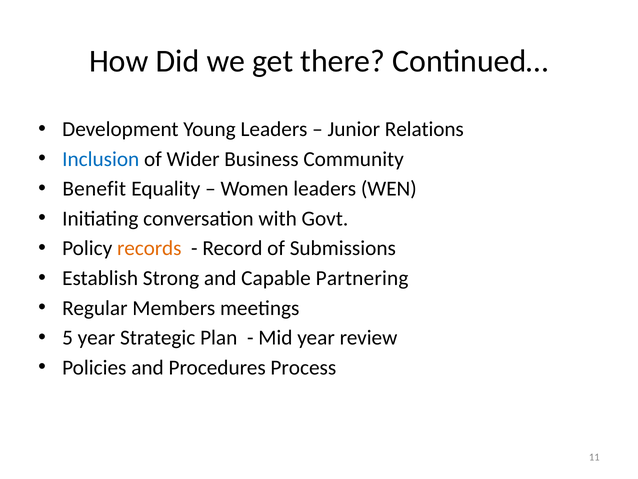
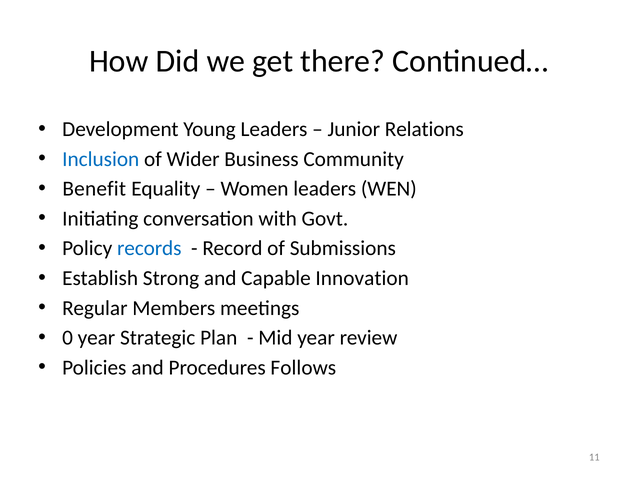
records colour: orange -> blue (149, 248)
Partnering: Partnering -> Innovation (362, 278)
5: 5 -> 0 (68, 337)
Process: Process -> Follows (303, 367)
